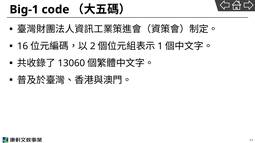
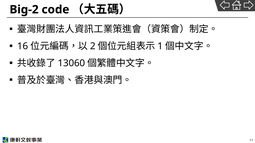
Big-1: Big-1 -> Big-2 (24, 10)
